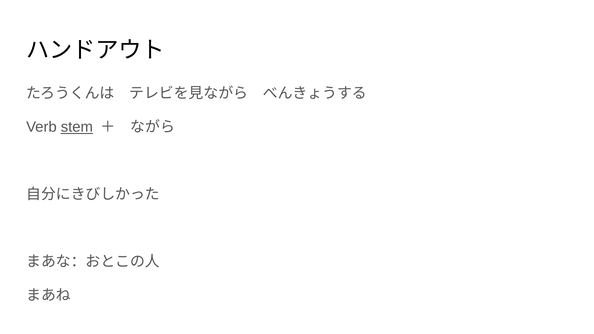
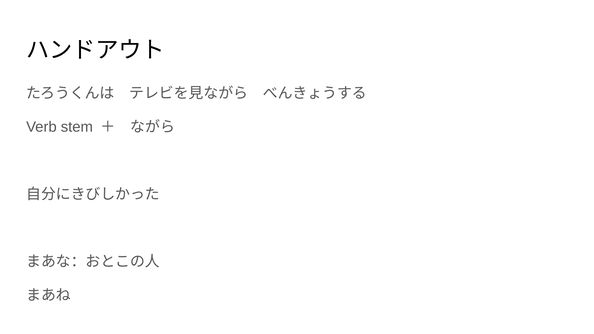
stem underline: present -> none (77, 127)
